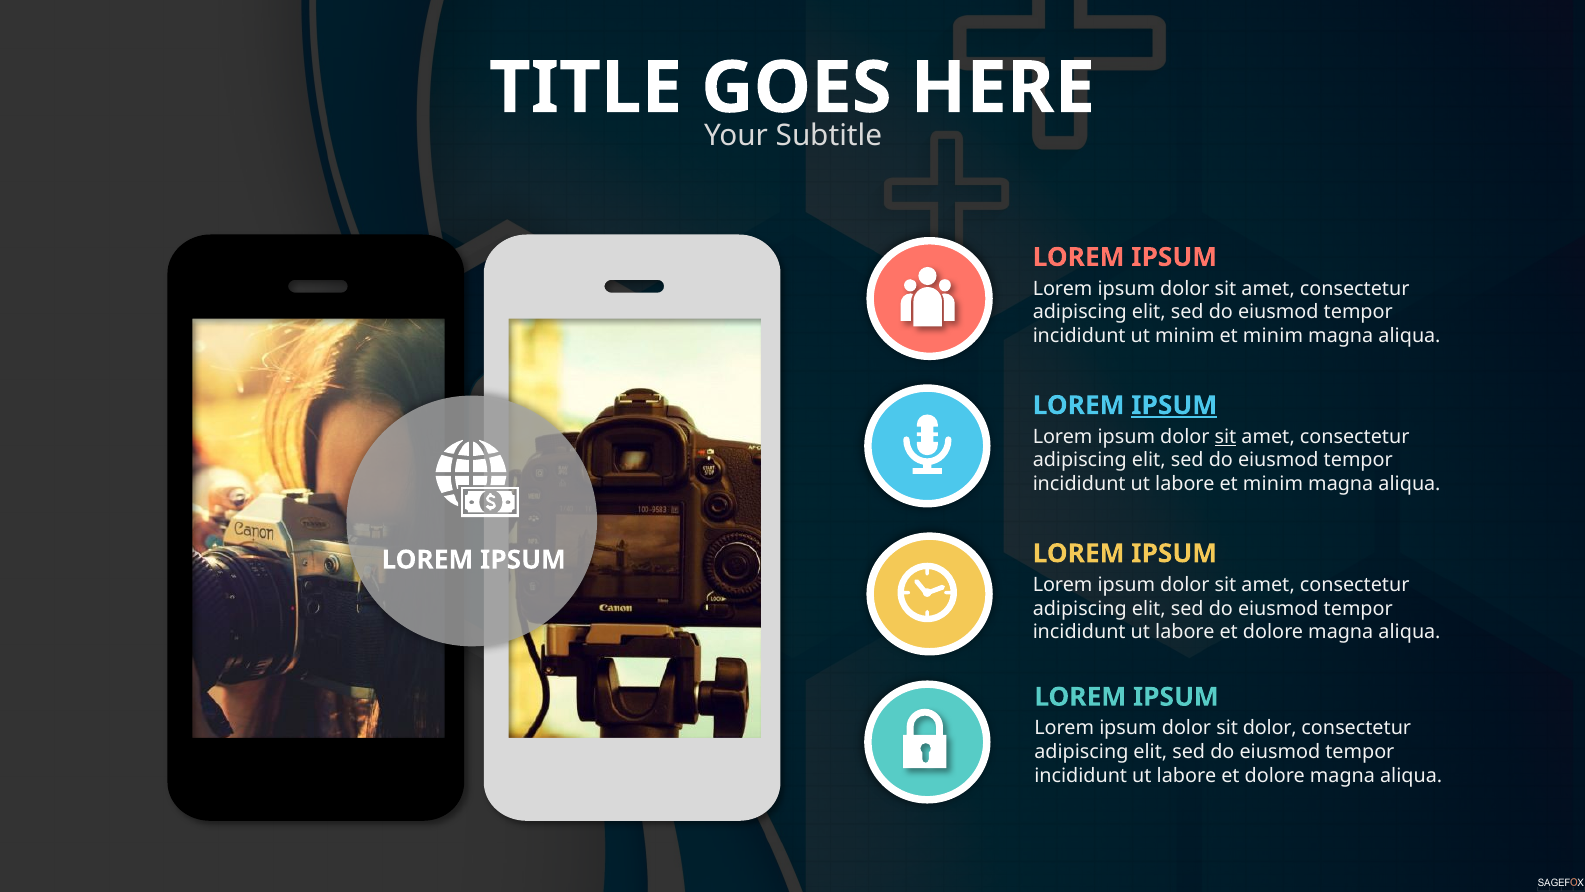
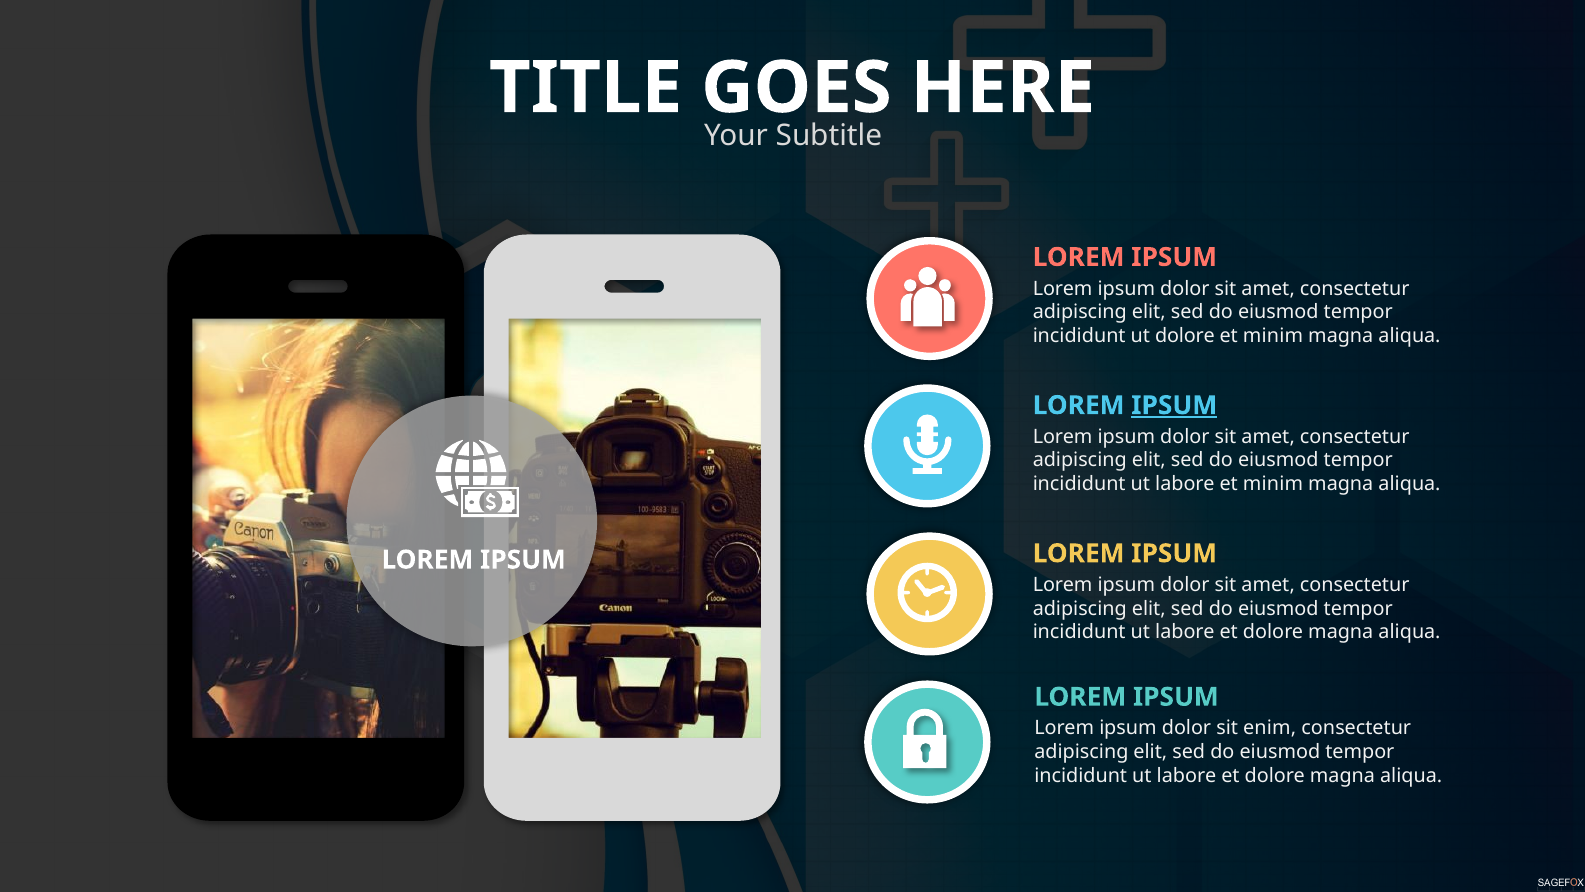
ut minim: minim -> dolore (1185, 336)
sit underline: present -> none (1226, 436)
sit dolor: dolor -> enim (1270, 728)
